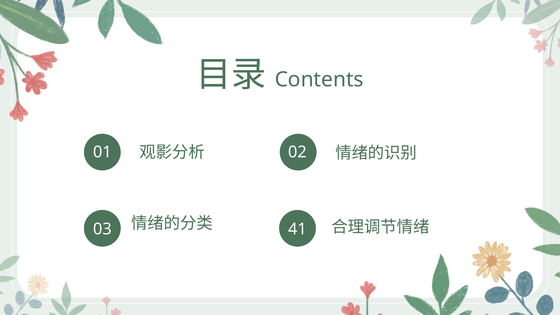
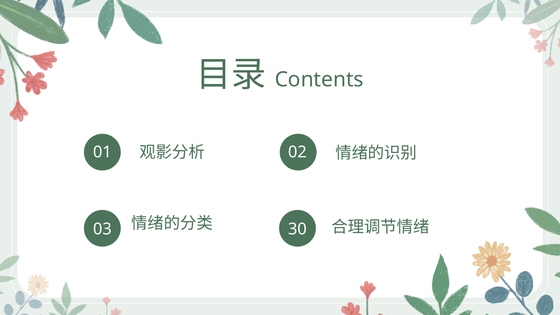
41: 41 -> 30 (298, 229)
